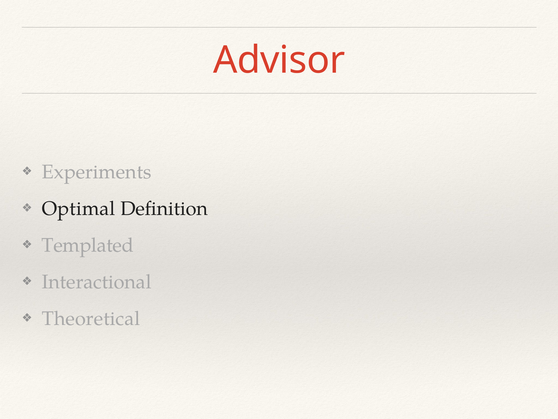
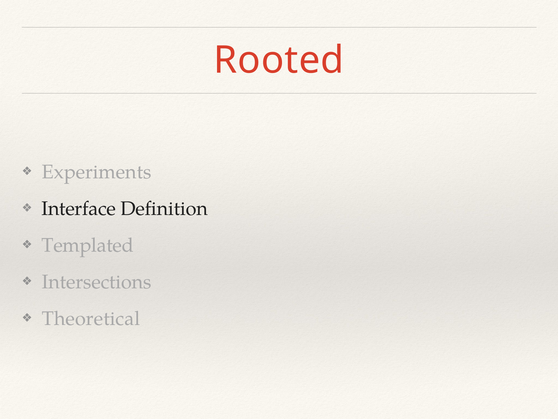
Advisor: Advisor -> Rooted (279, 60)
Optimal: Optimal -> Interface (79, 208)
Interactional: Interactional -> Intersections (97, 282)
